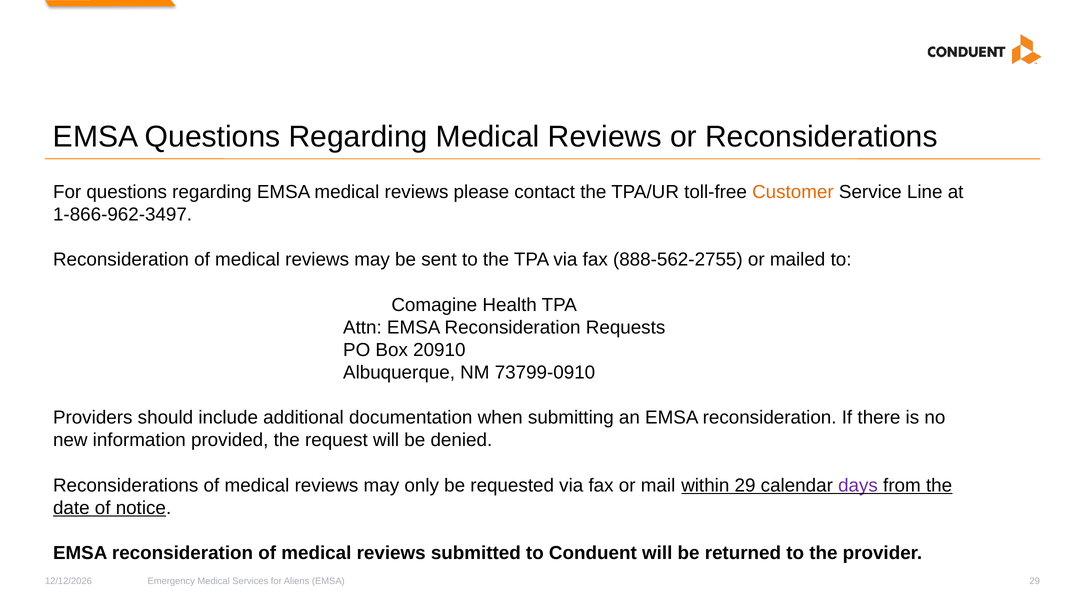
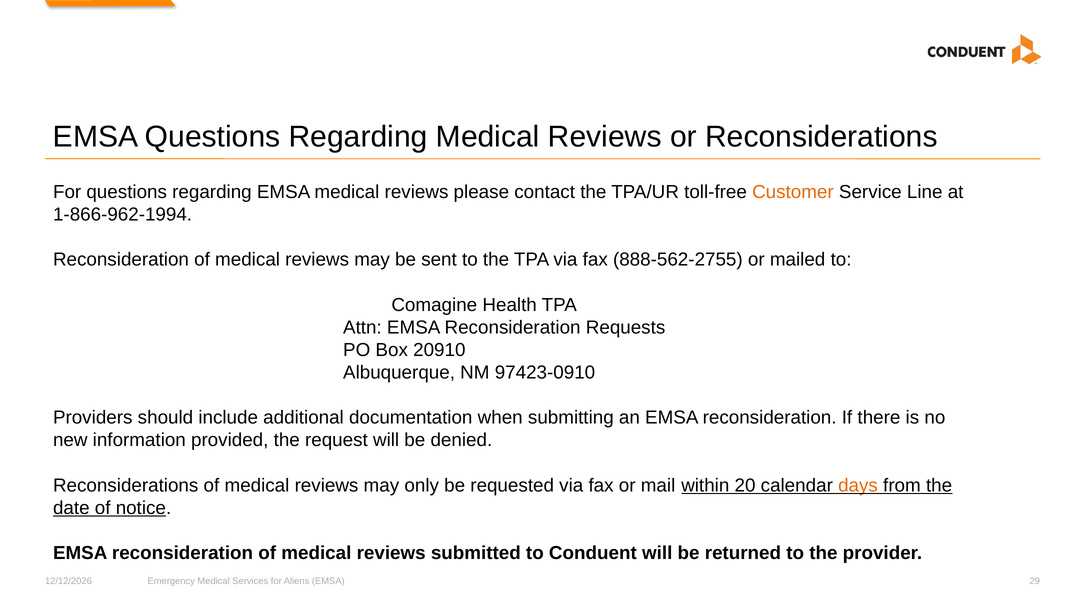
1-866-962-3497: 1-866-962-3497 -> 1-866-962-1994 (123, 215)
73799-0910: 73799-0910 -> 97423-0910 (545, 373)
within 29: 29 -> 20 (745, 486)
days colour: purple -> orange (858, 486)
